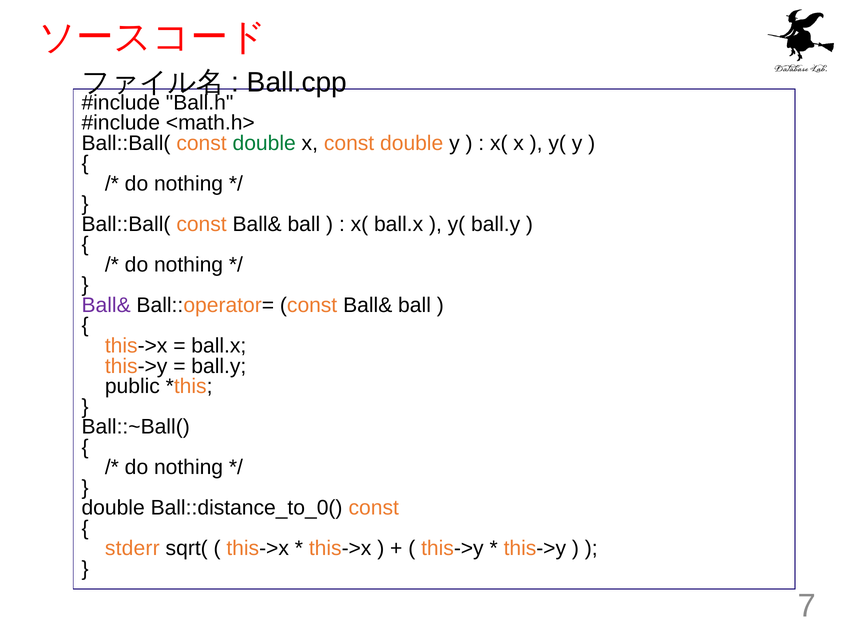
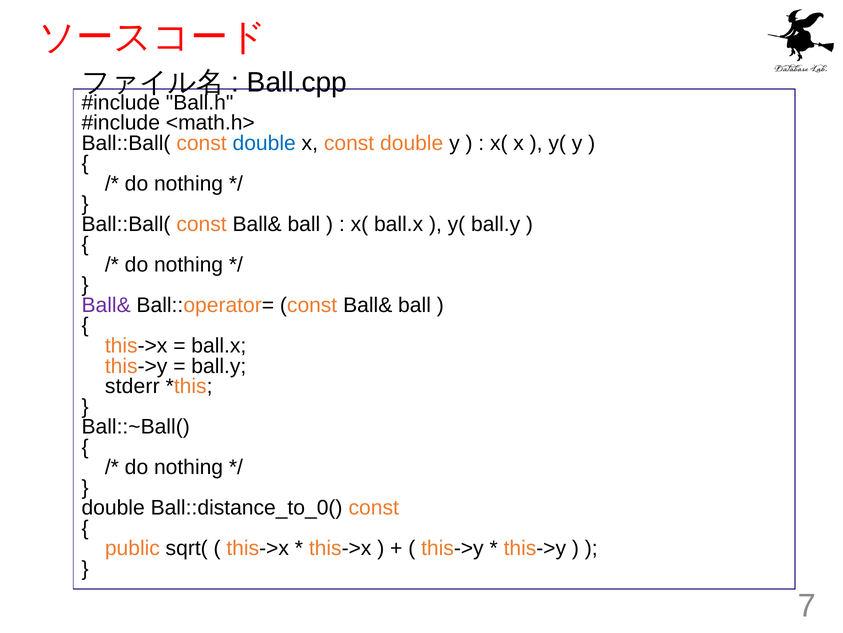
double colour: green -> blue (264, 143)
public: public -> stderr (132, 386)
stderr: stderr -> public (132, 548)
